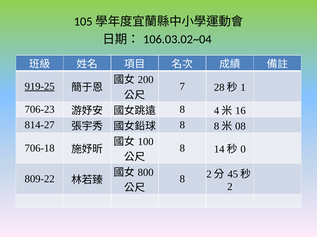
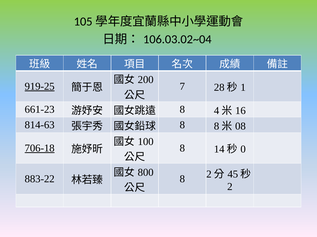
706-23: 706-23 -> 661-23 (40, 110)
814-27: 814-27 -> 814-63 (40, 125)
706-18 underline: none -> present (40, 149)
809-22: 809-22 -> 883-22 (40, 179)
